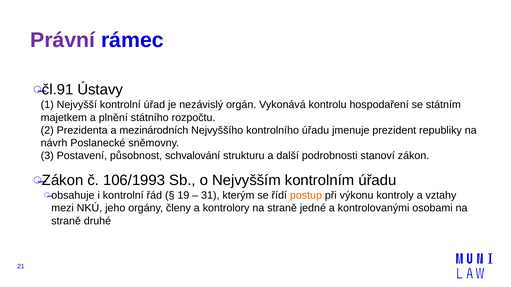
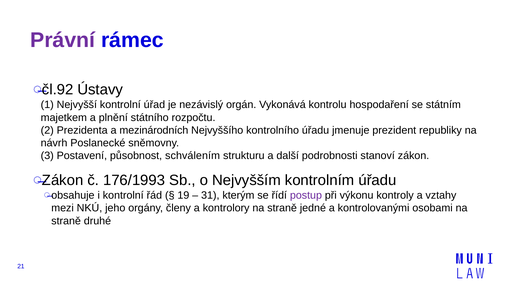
čl.91: čl.91 -> čl.92 (58, 90)
schvalování: schvalování -> schválením (193, 156)
106/1993: 106/1993 -> 176/1993 (134, 181)
postup colour: orange -> purple (306, 196)
